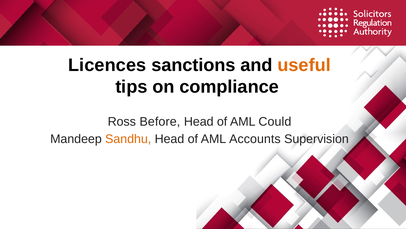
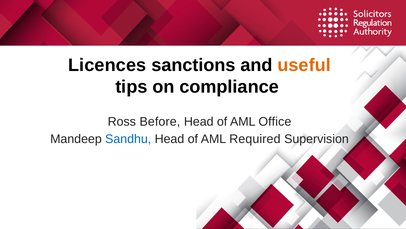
Could: Could -> Office (275, 121)
Sandhu colour: orange -> blue (128, 139)
Accounts: Accounts -> Required (255, 139)
